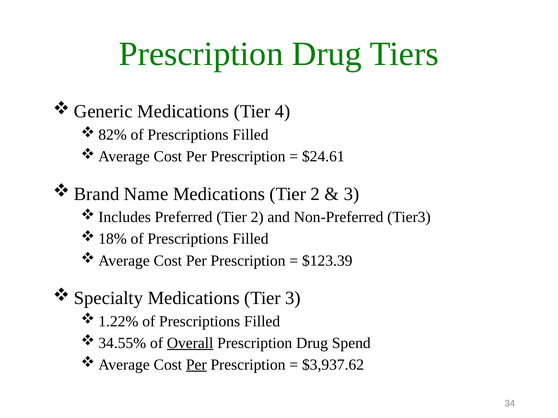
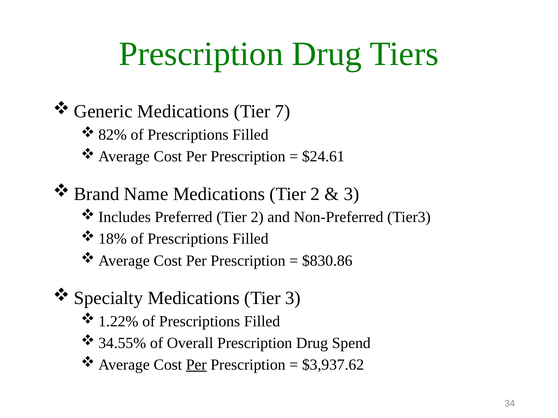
4: 4 -> 7 (283, 112)
$123.39: $123.39 -> $830.86 (327, 261)
Overall underline: present -> none (190, 343)
